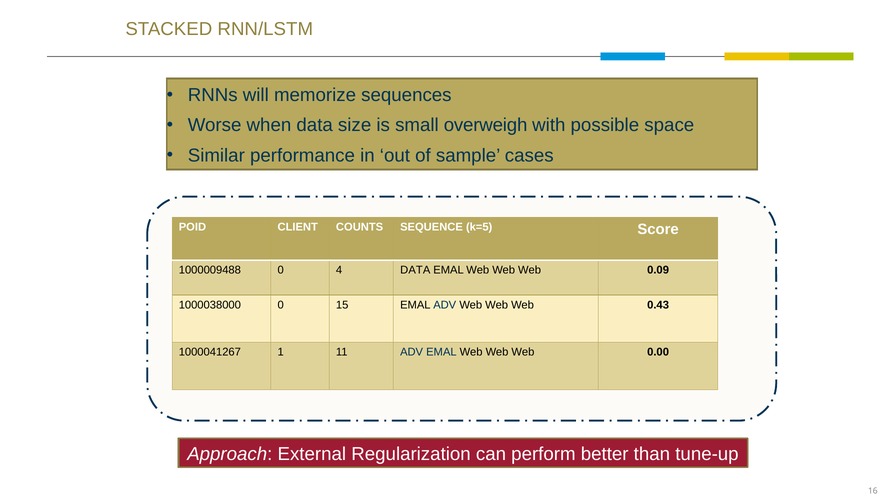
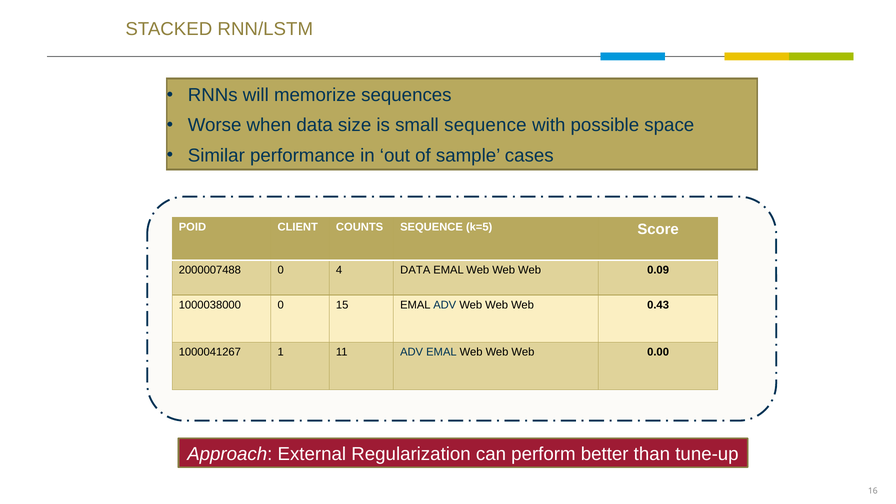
small overweigh: overweigh -> sequence (485, 125)
1000009488: 1000009488 -> 2000007488 (210, 270)
